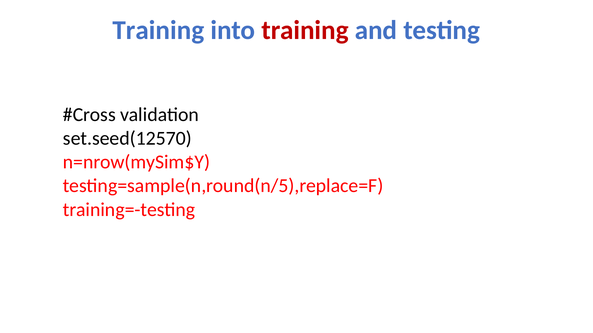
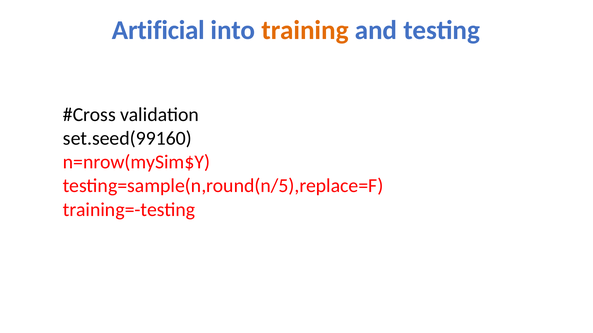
Training: Training -> Artificial (158, 30)
training colour: red -> orange (305, 30)
set.seed(12570: set.seed(12570 -> set.seed(99160 (127, 139)
